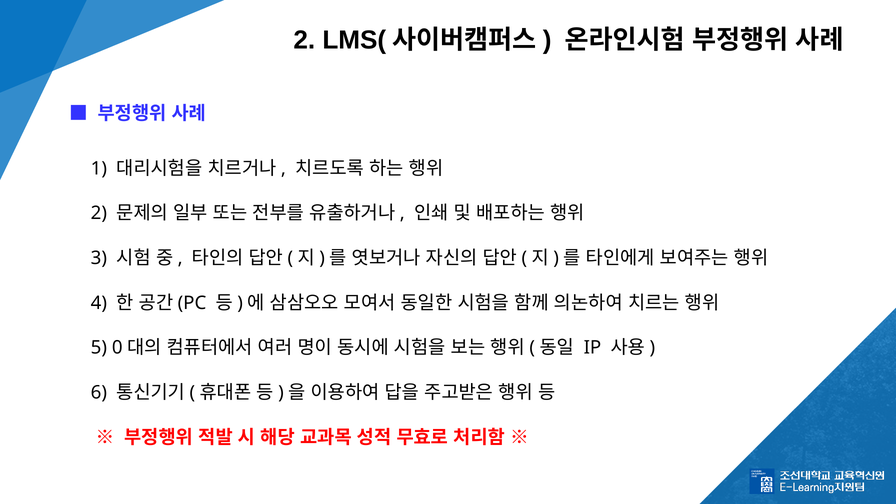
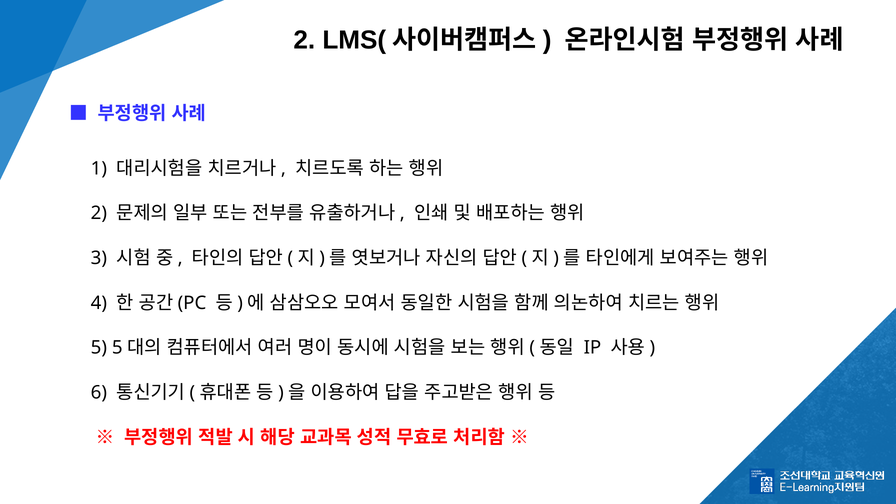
5 0: 0 -> 5 (117, 348)
